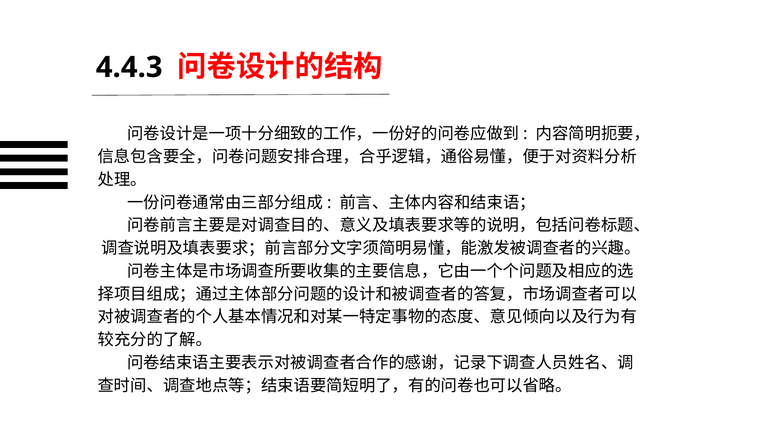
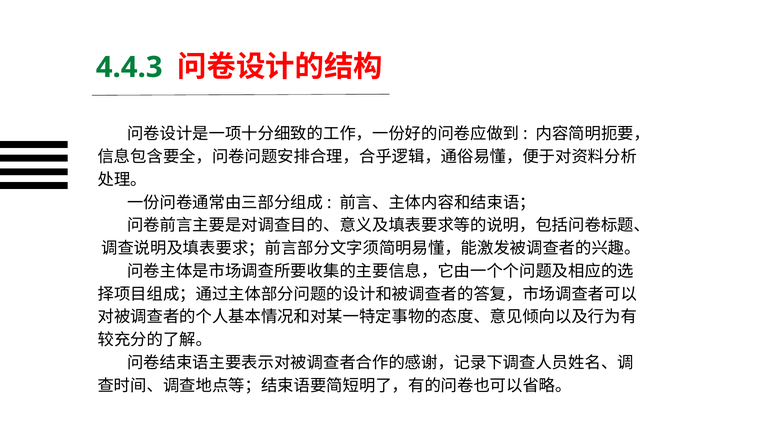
4.4.3 colour: black -> green (129, 67)
